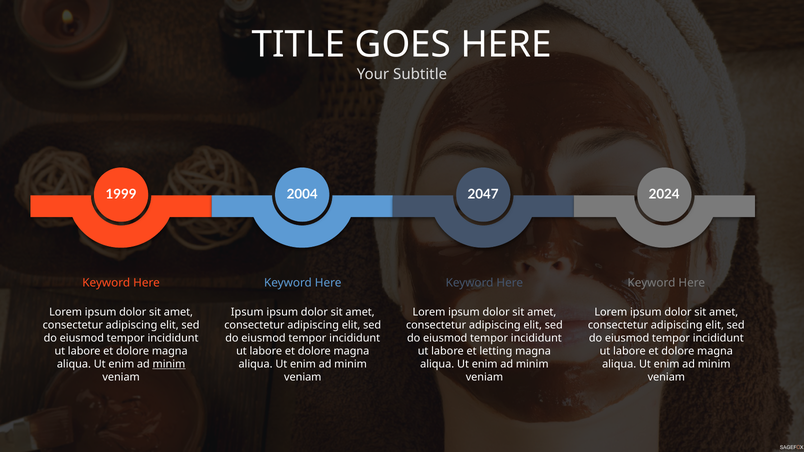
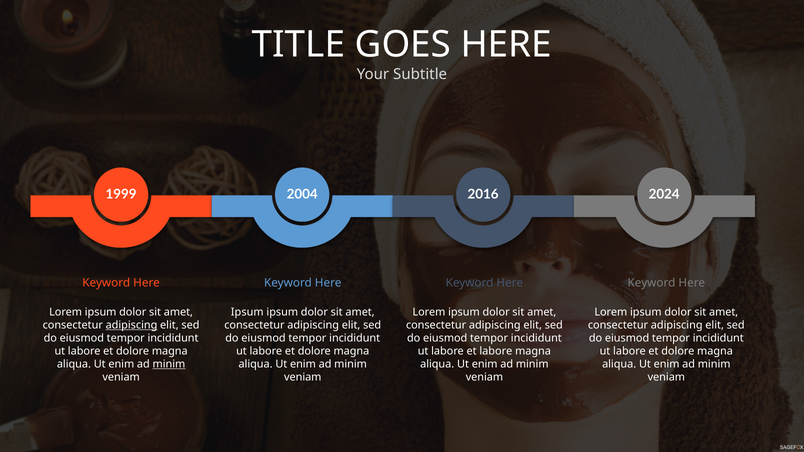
2047: 2047 -> 2016 (483, 195)
adipiscing underline: none -> present (132, 325)
et letting: letting -> labore (496, 351)
